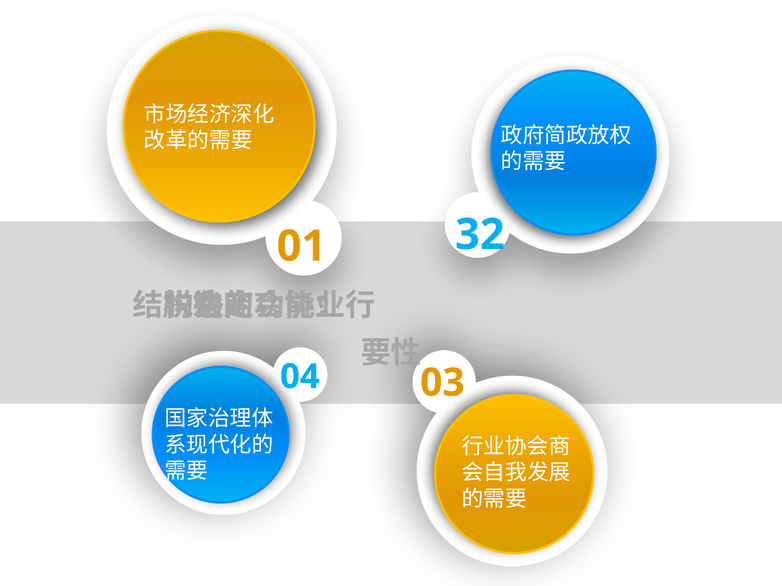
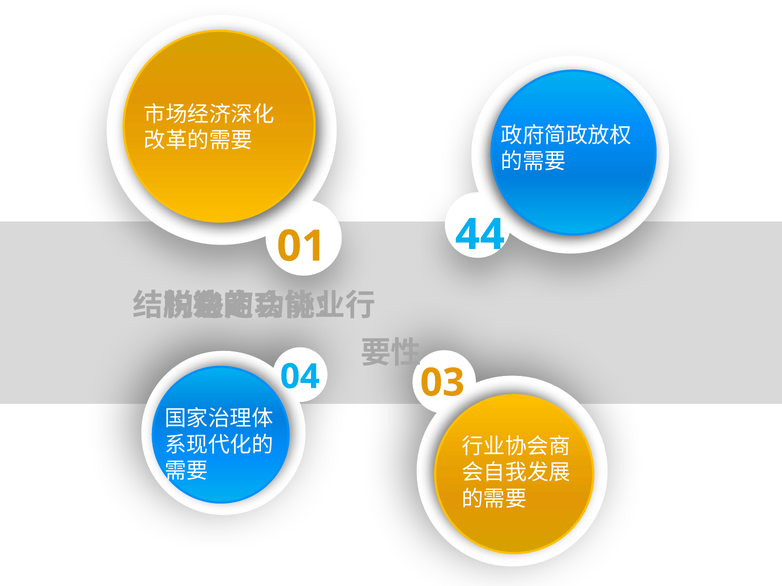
32: 32 -> 44 (480, 235)
